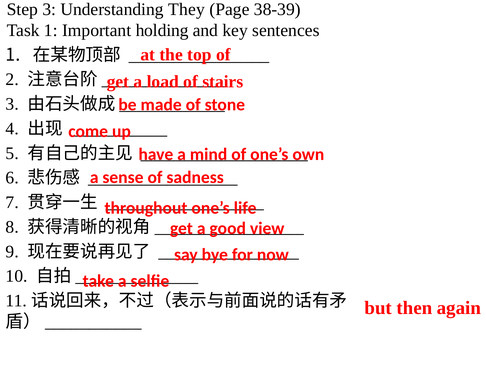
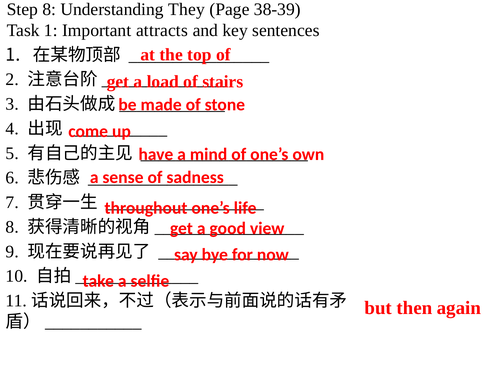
Step 3: 3 -> 8 (49, 9)
holding: holding -> attracts (162, 30)
